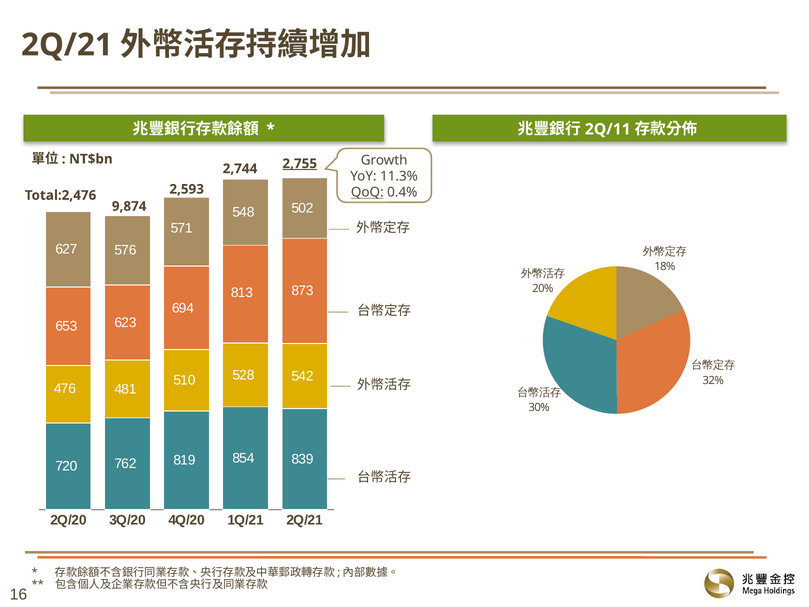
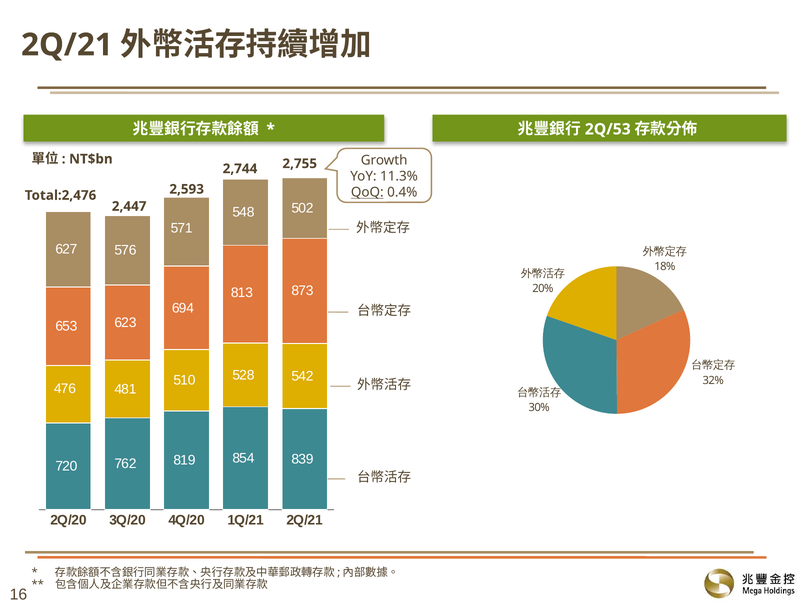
2Q/11: 2Q/11 -> 2Q/53 (608, 129)
2,755 underline: present -> none (300, 164)
9,874: 9,874 -> 2,447 (129, 206)
